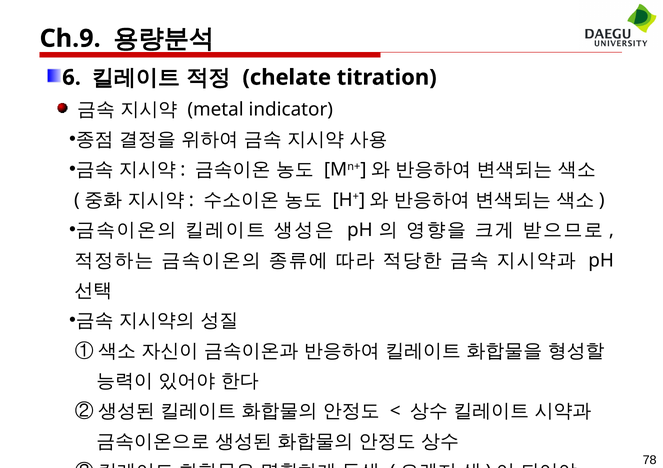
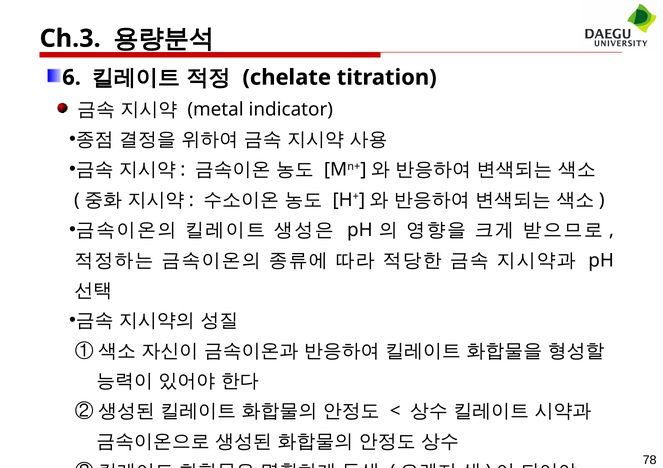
Ch.9: Ch.9 -> Ch.3 (70, 39)
